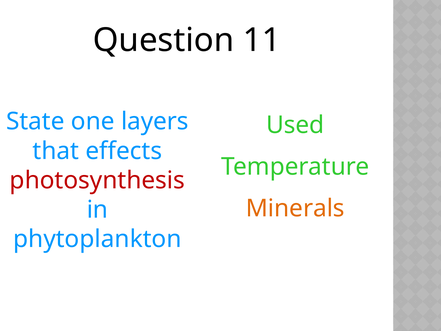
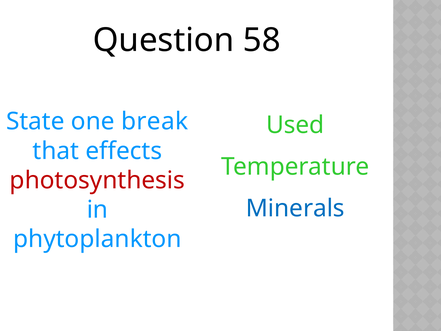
11: 11 -> 58 (262, 40)
layers: layers -> break (155, 121)
Minerals colour: orange -> blue (295, 208)
